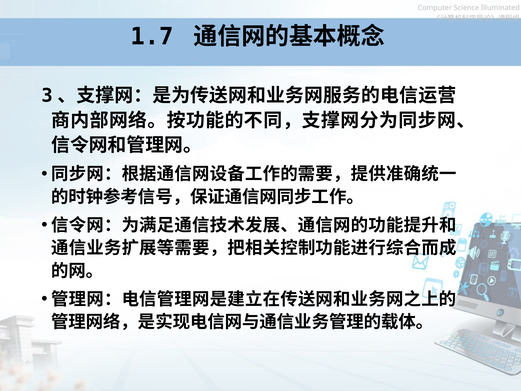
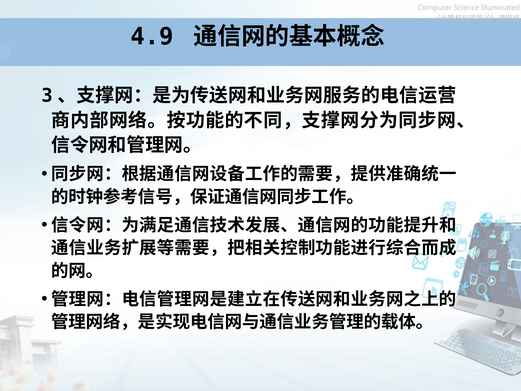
1.7: 1.7 -> 4.9 (152, 37)
